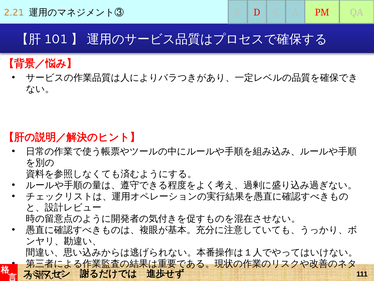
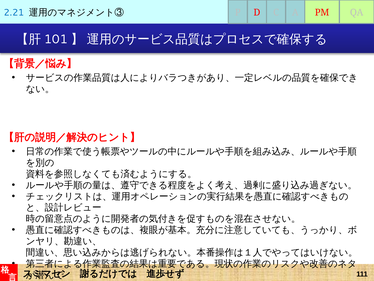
2.21 colour: orange -> blue (14, 12)
